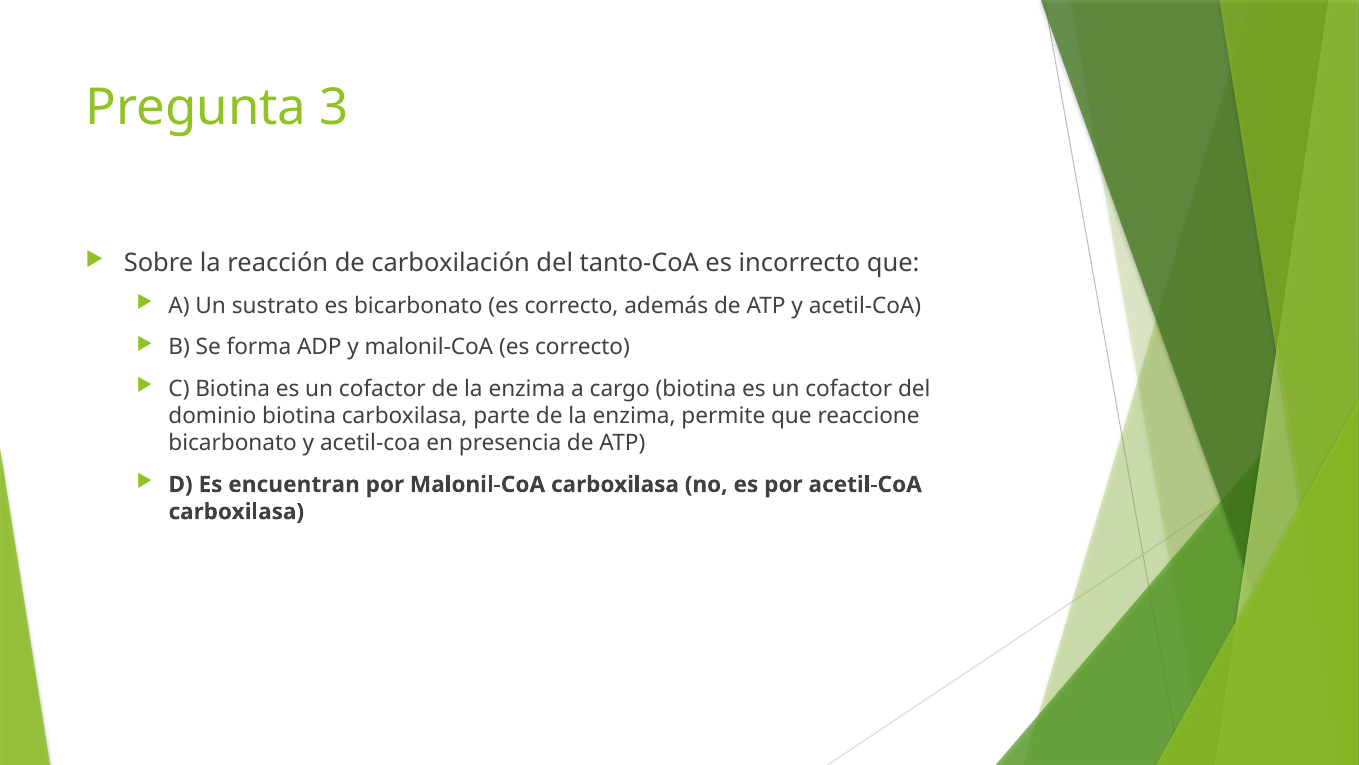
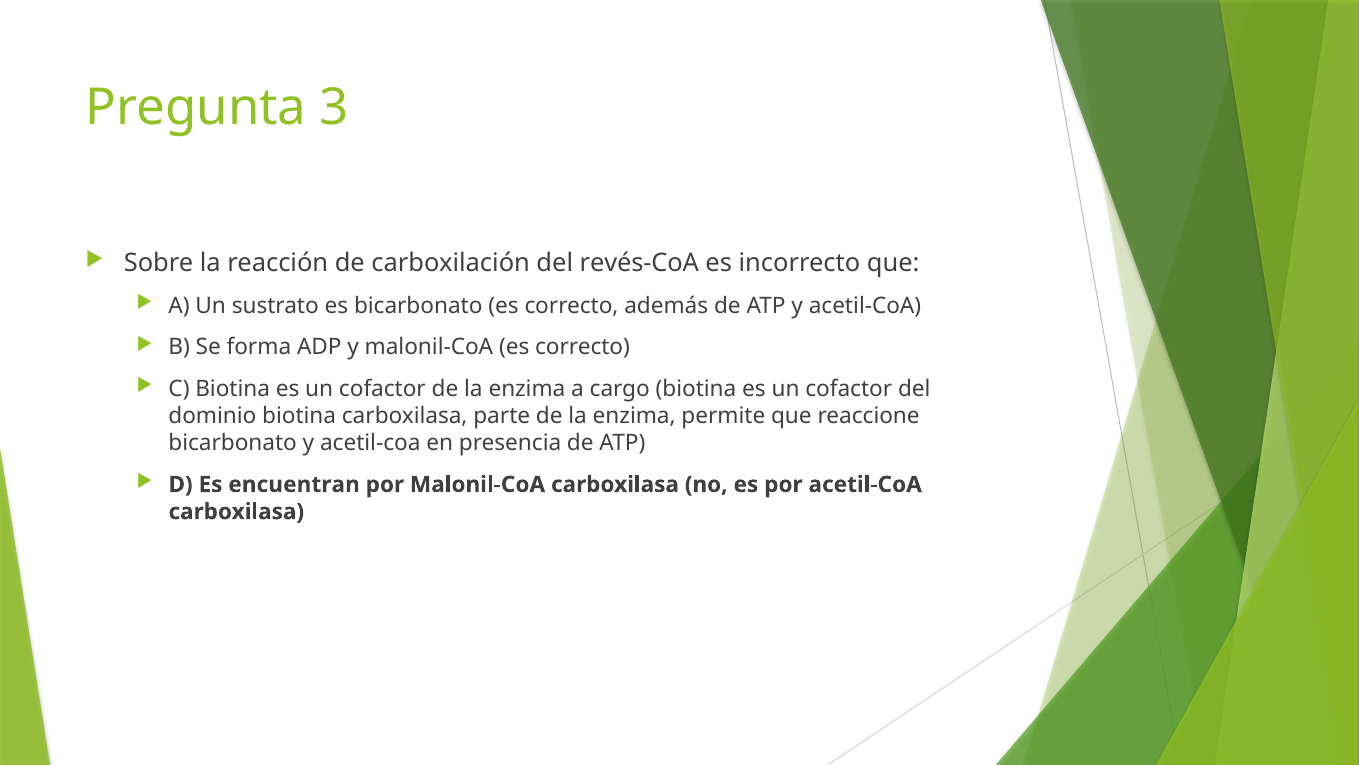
tanto-CoA: tanto-CoA -> revés-CoA (639, 263)
